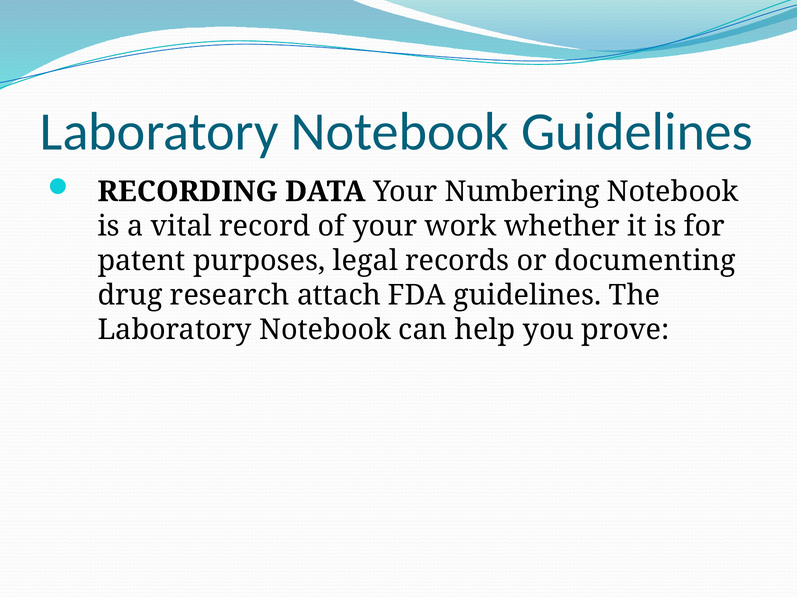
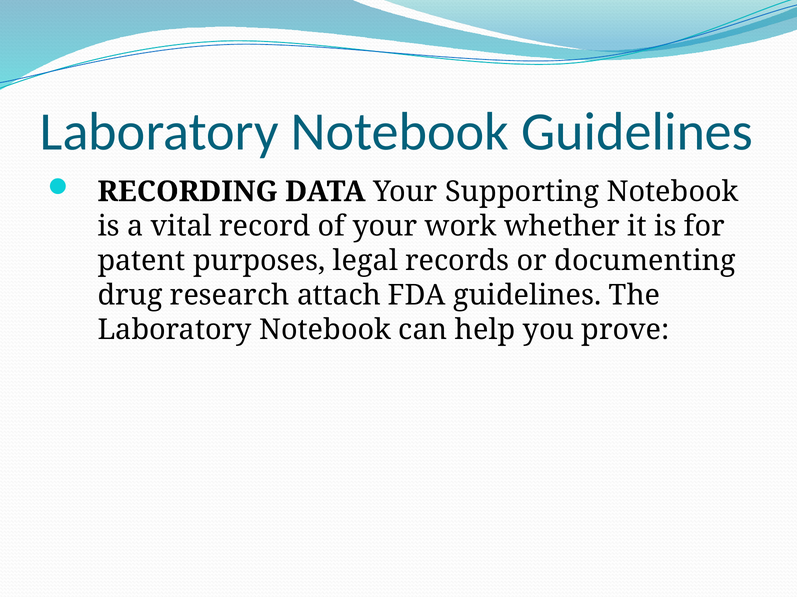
Numbering: Numbering -> Supporting (522, 192)
